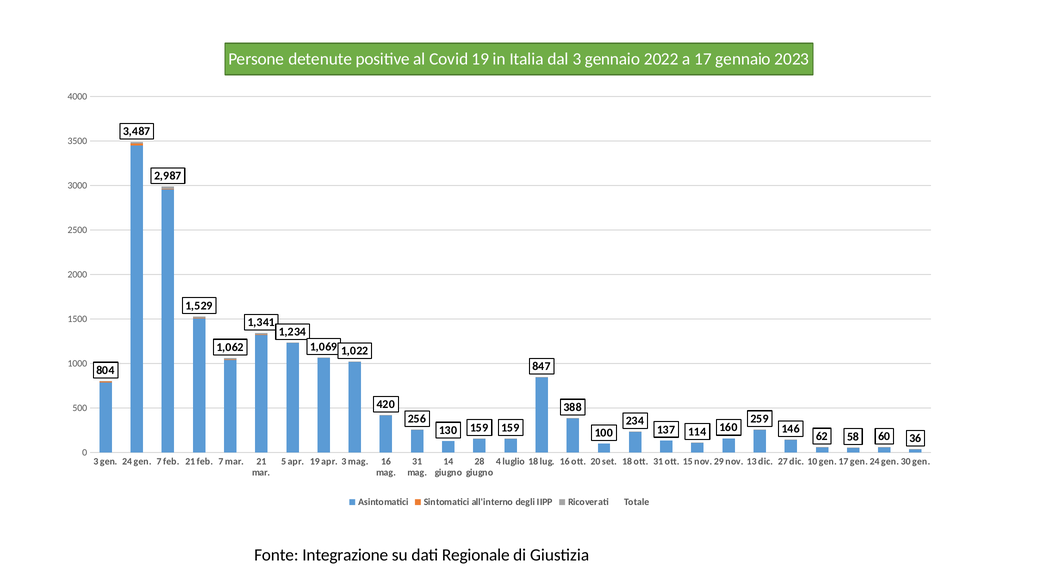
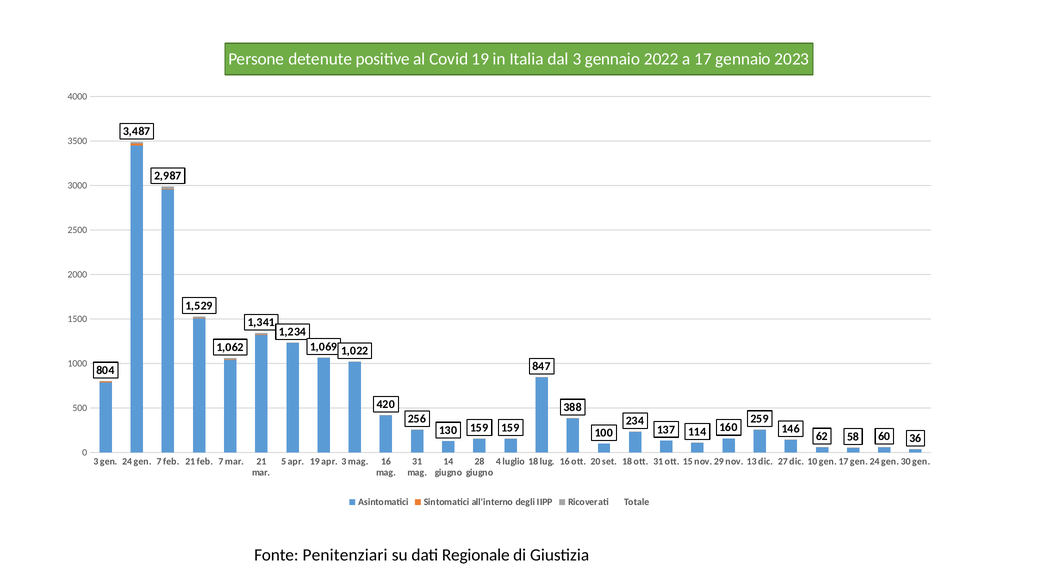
Integrazione: Integrazione -> Penitenziari (345, 555)
